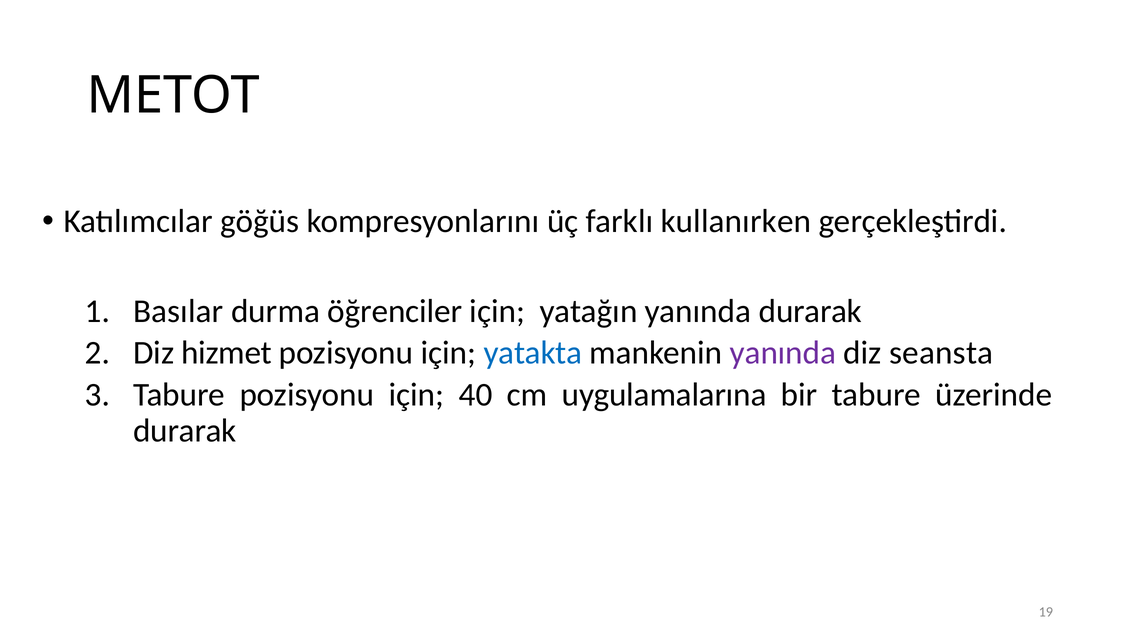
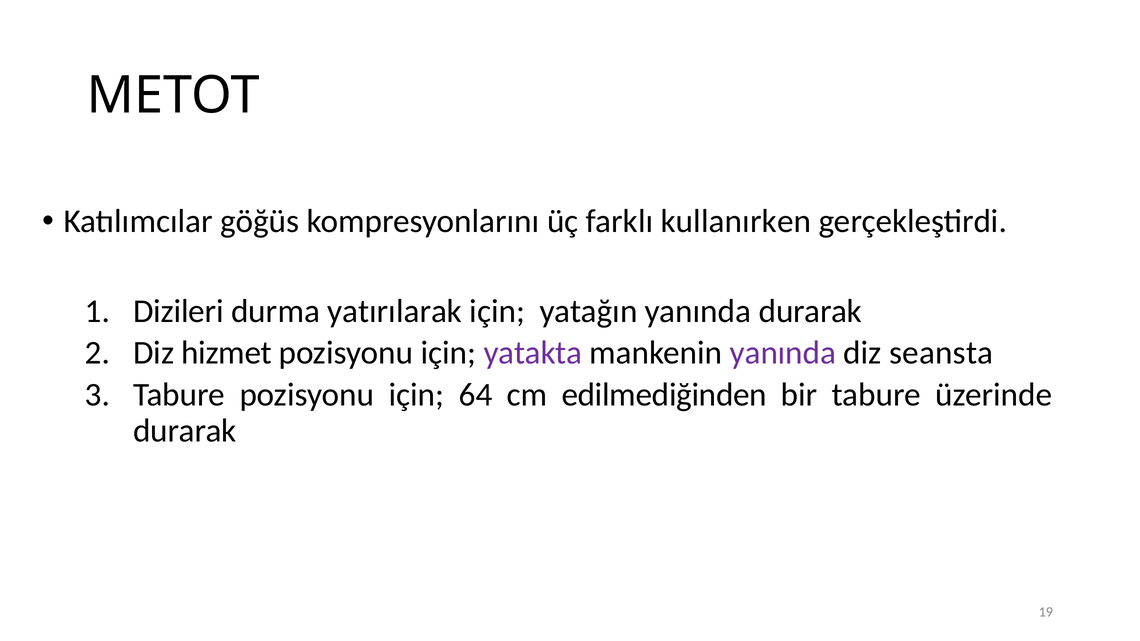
Basılar: Basılar -> Dizileri (178, 311)
öğrenciler: öğrenciler -> yatırılarak (395, 311)
yatakta colour: blue -> purple (533, 353)
40: 40 -> 64 (476, 395)
uygulamalarına: uygulamalarına -> edilmediğinden (664, 395)
